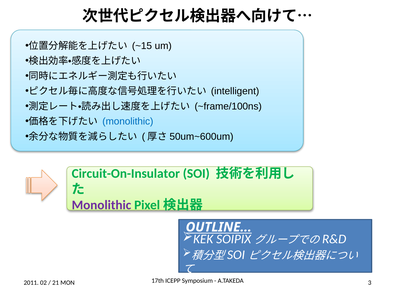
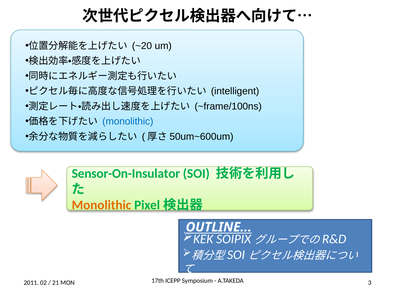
~15: ~15 -> ~20 (142, 46)
Circuit-On-Insulator: Circuit-On-Insulator -> Sensor-On-Insulator (126, 174)
Monolithic colour: purple -> orange (101, 205)
